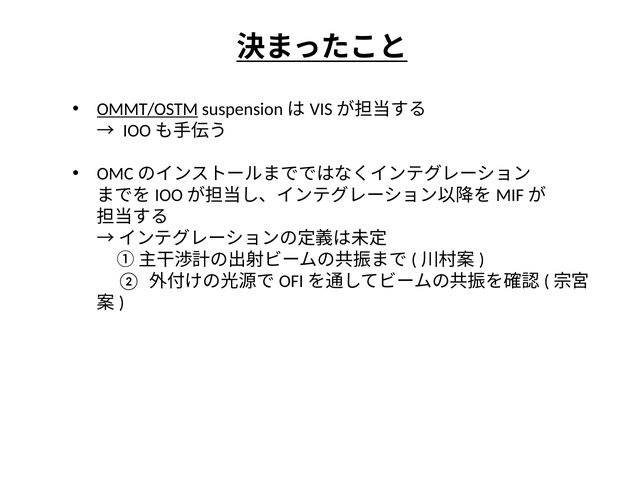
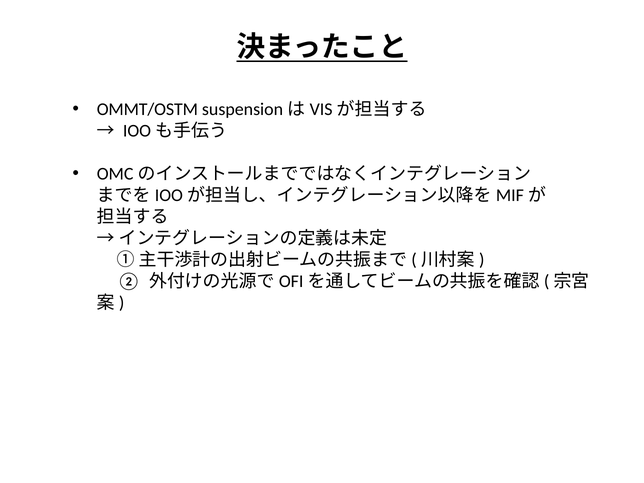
OMMT/OSTM underline: present -> none (147, 109)
